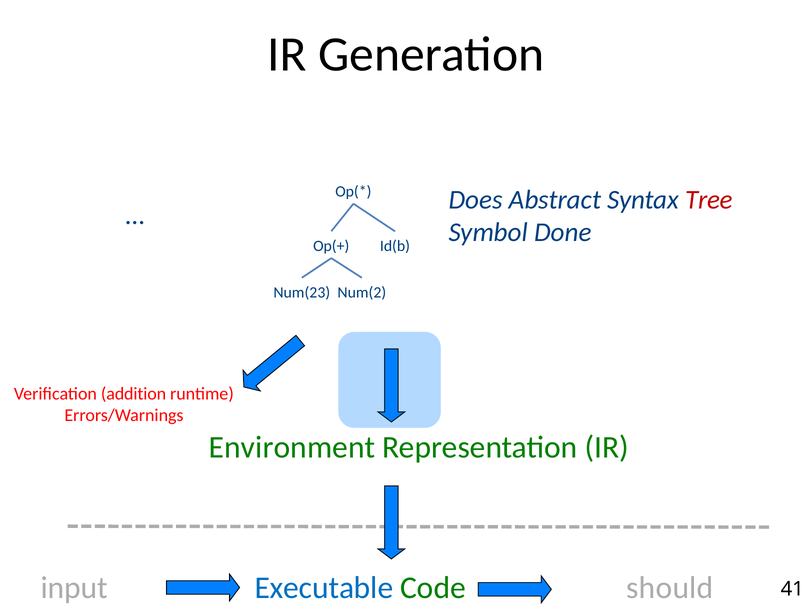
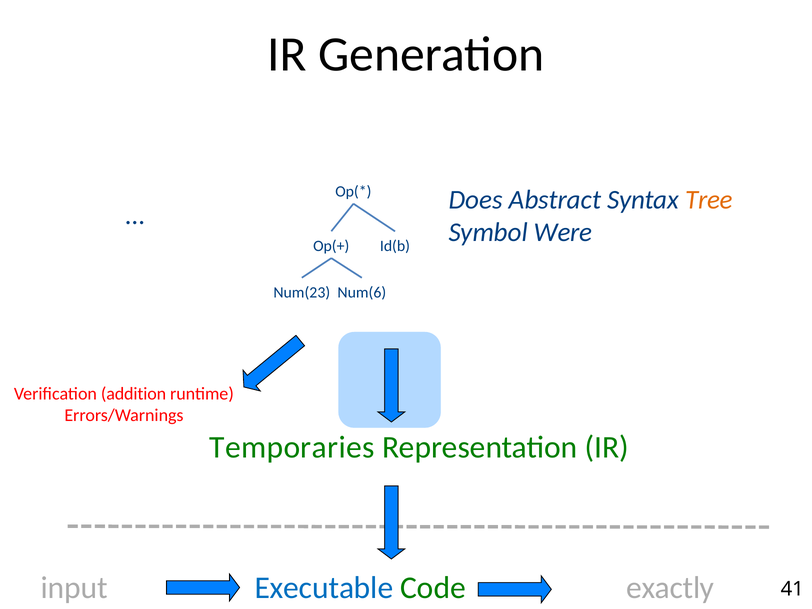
Tree colour: red -> orange (709, 200)
Done: Done -> Were (563, 233)
Num(2: Num(2 -> Num(6 (362, 292)
Environment: Environment -> Temporaries (292, 447)
should: should -> exactly (670, 588)
